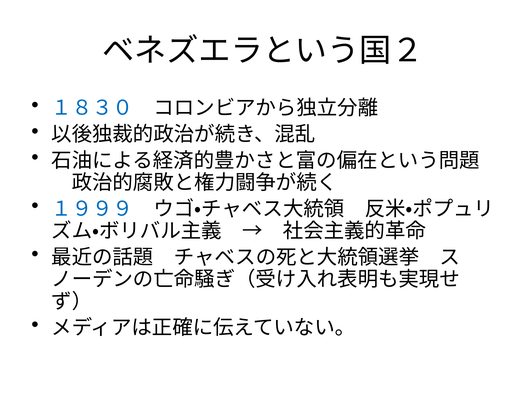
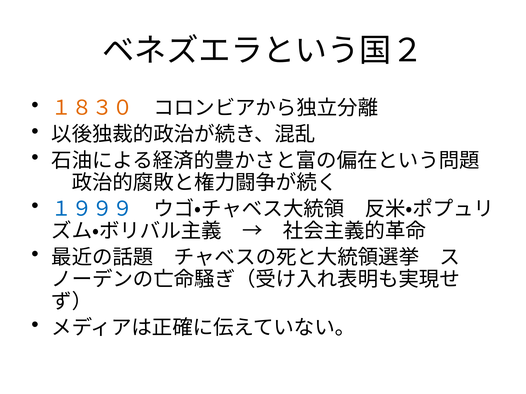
１８３０ colour: blue -> orange (92, 108)
